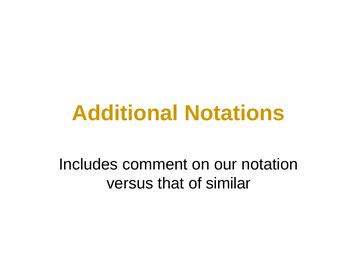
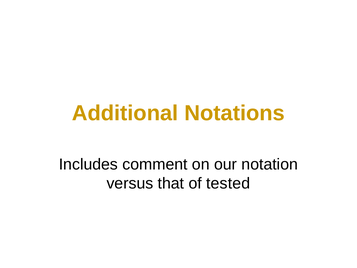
similar: similar -> tested (228, 183)
